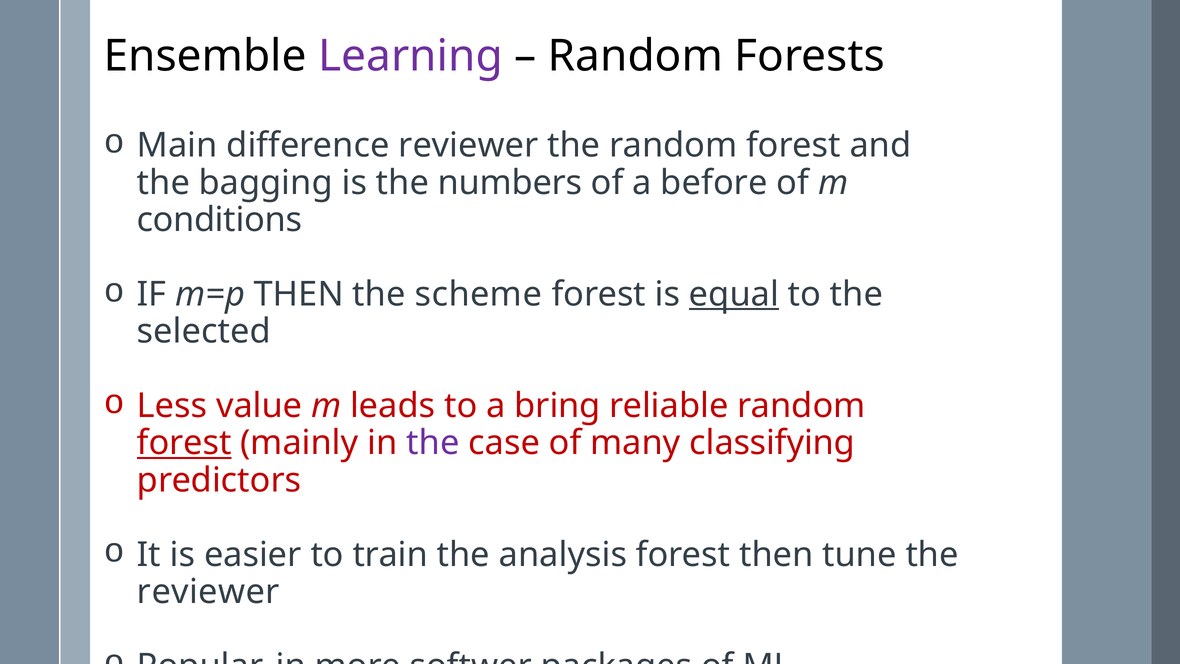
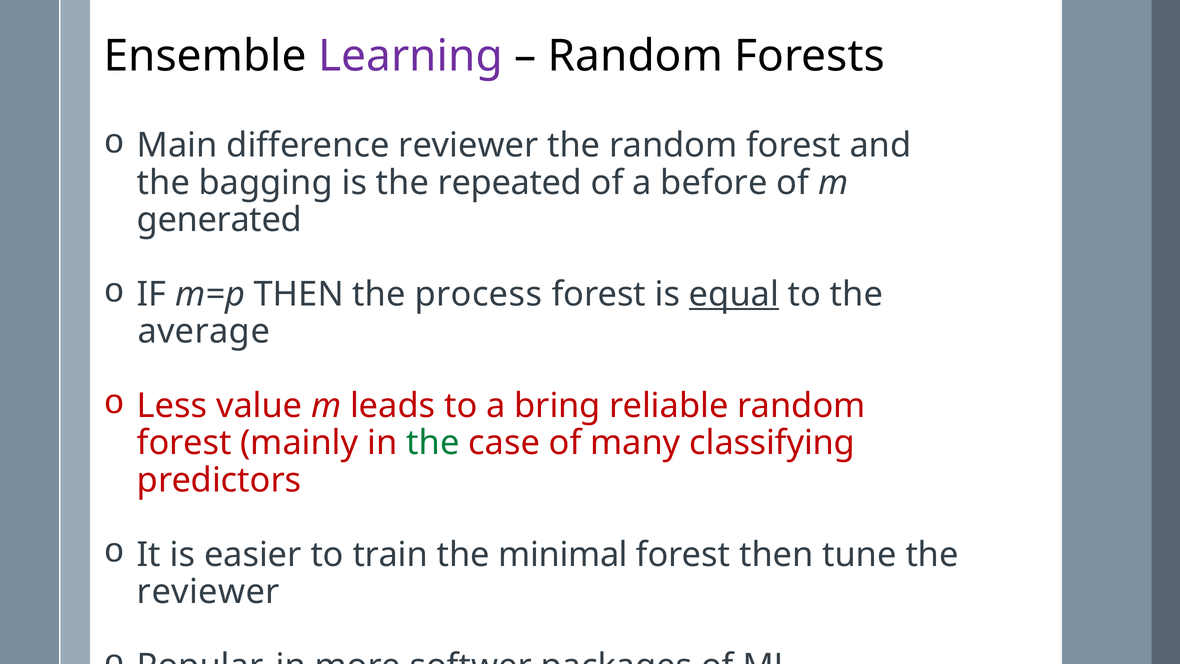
numbers: numbers -> repeated (510, 183)
conditions: conditions -> generated (219, 220)
scheme: scheme -> process (478, 294)
selected: selected -> average (204, 331)
forest underline: present -> none (184, 443)
the colour: purple -> green (433, 443)
analysis: analysis -> minimal (563, 555)
